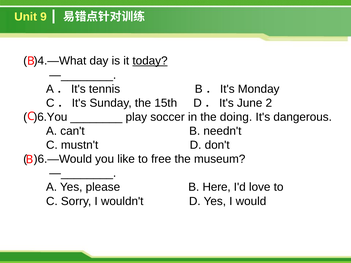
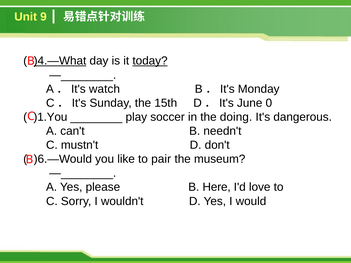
)4.—What underline: none -> present (60, 61)
tennis: tennis -> watch (104, 89)
2: 2 -> 0 (269, 103)
)6.You: )6.You -> )1.You (50, 117)
free: free -> pair (161, 159)
